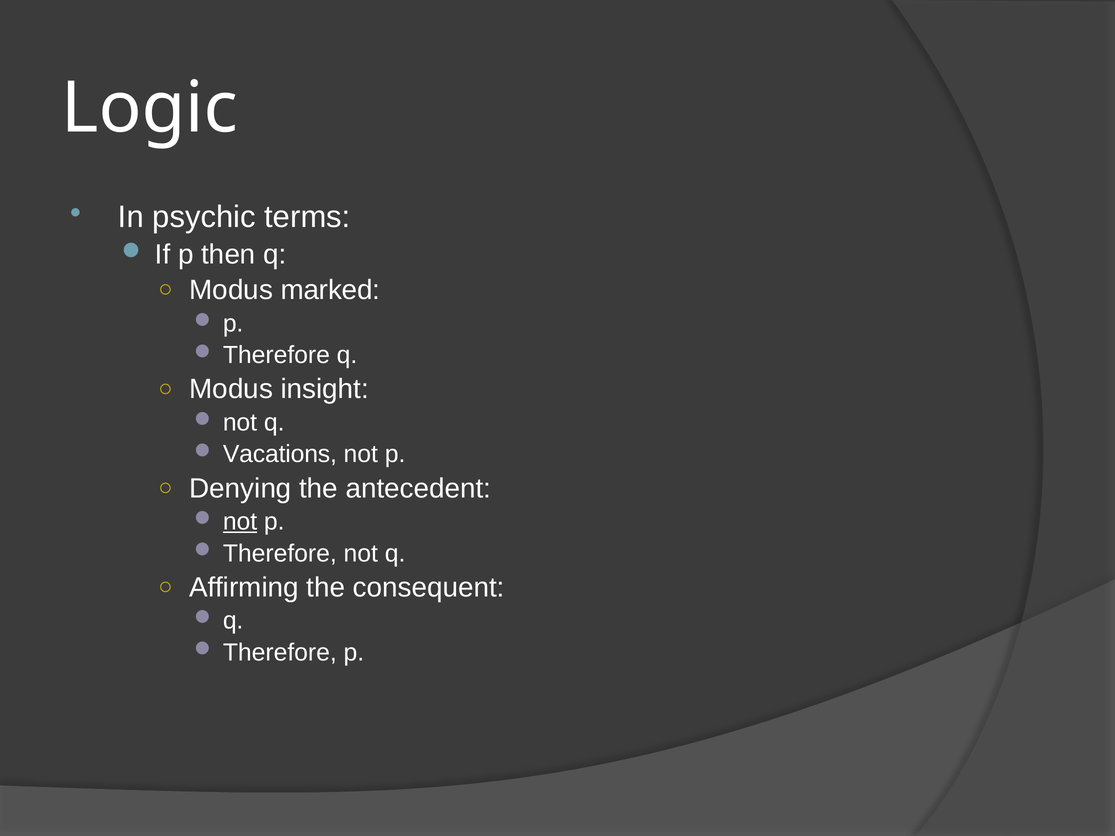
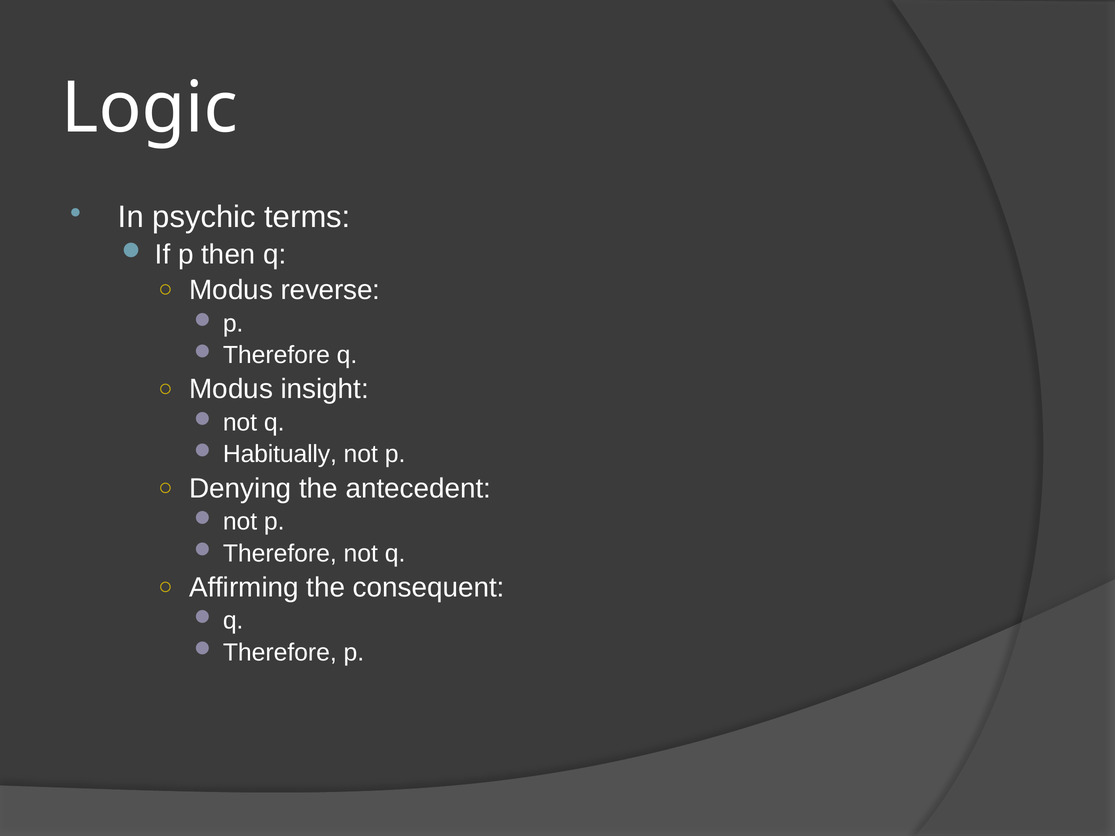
marked: marked -> reverse (330, 290)
Vacations: Vacations -> Habitually (280, 454)
not underline: present -> none (240, 522)
